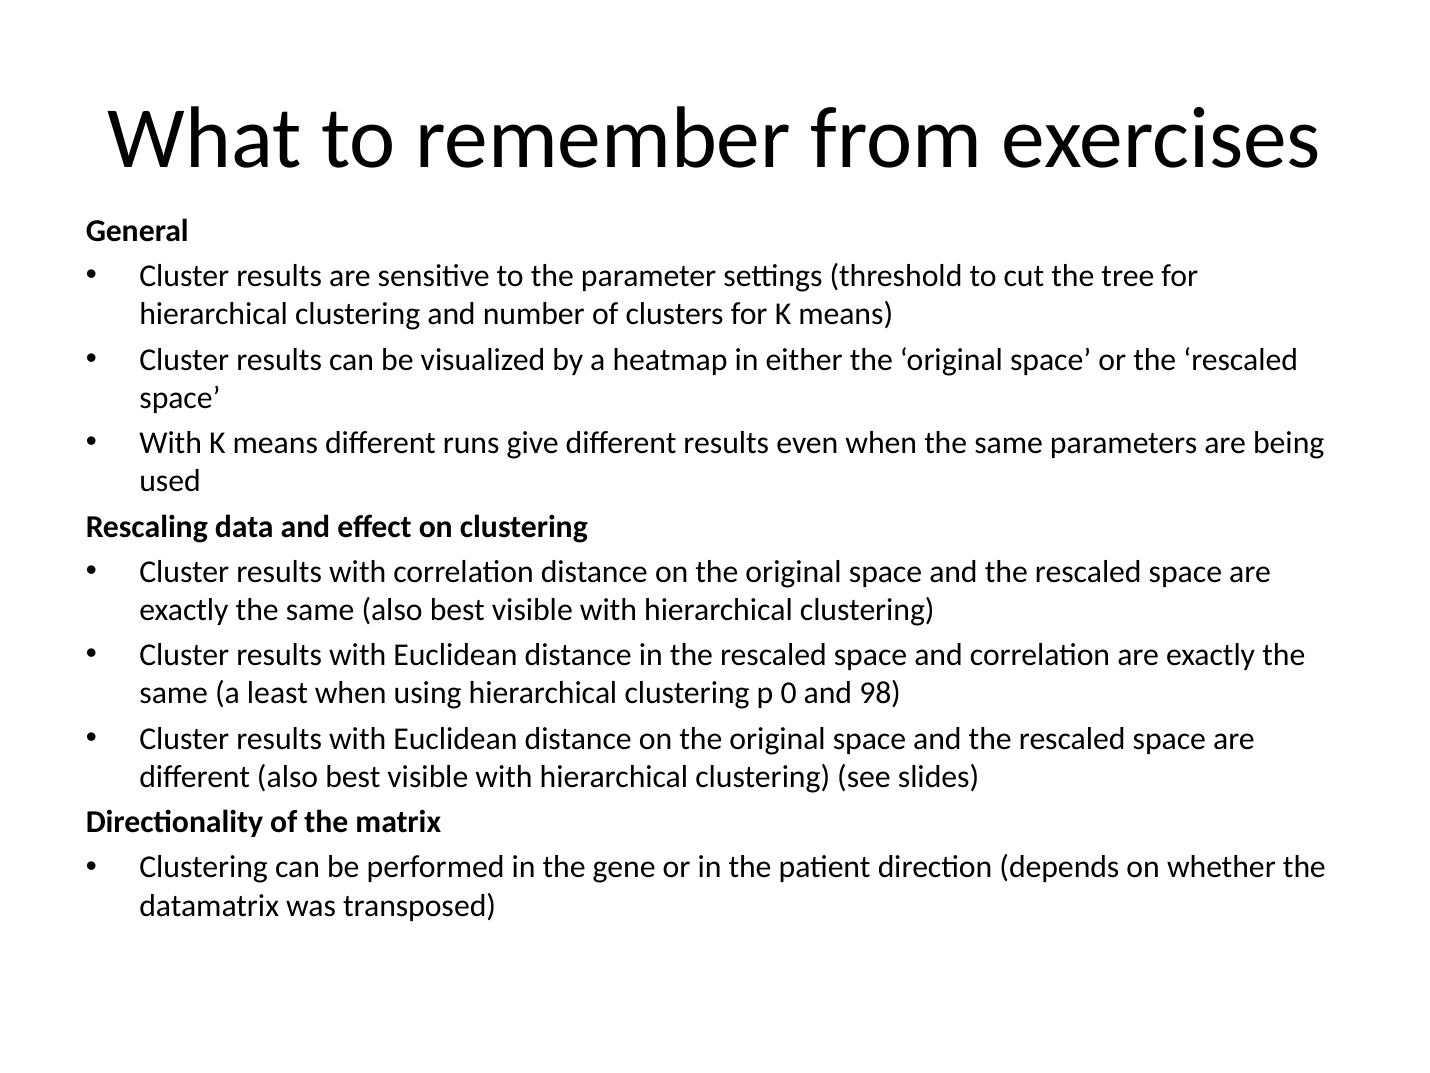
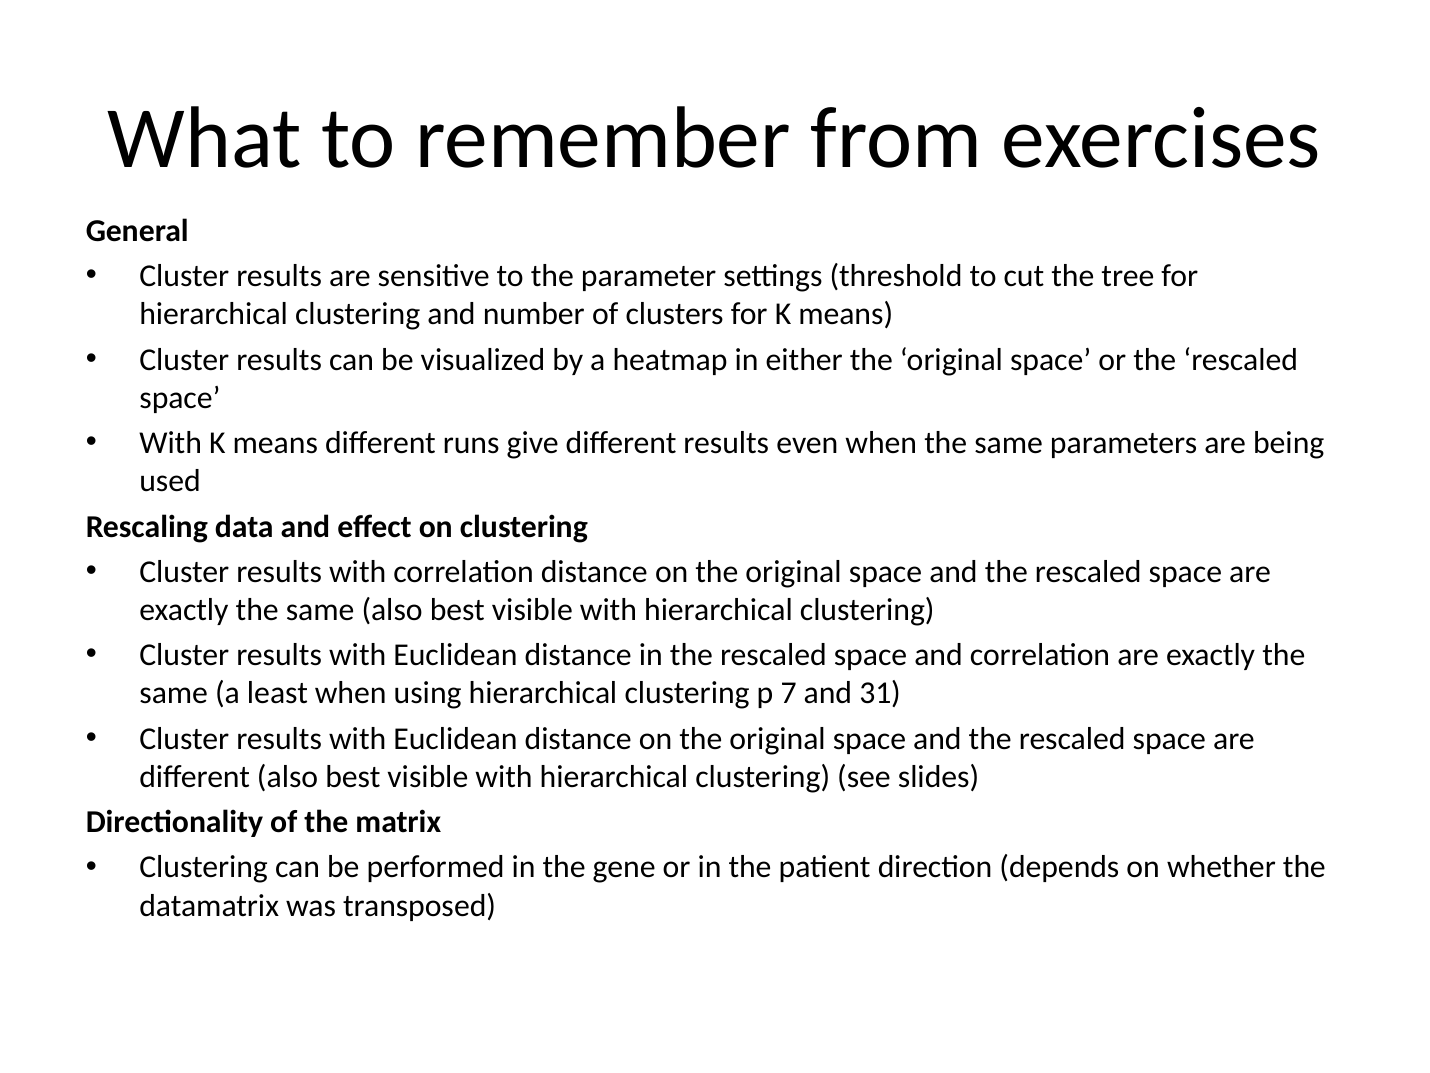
0: 0 -> 7 (789, 693)
98: 98 -> 31 (880, 693)
